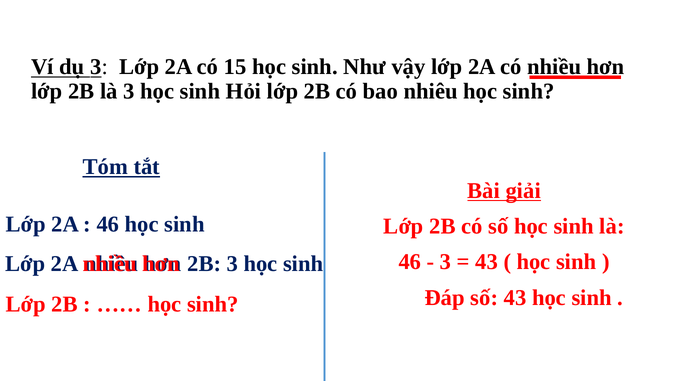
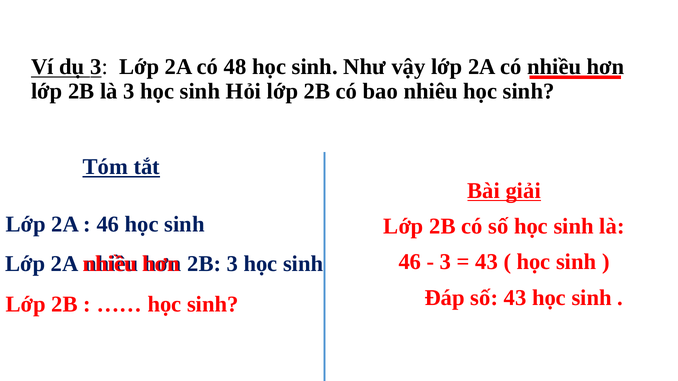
15: 15 -> 48 (235, 67)
